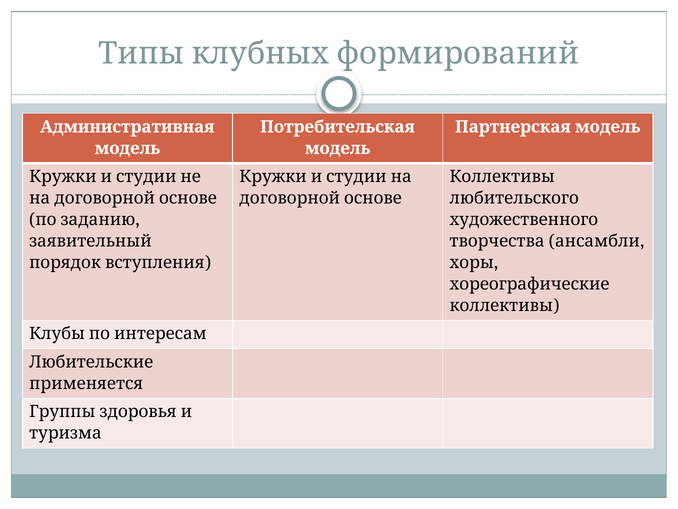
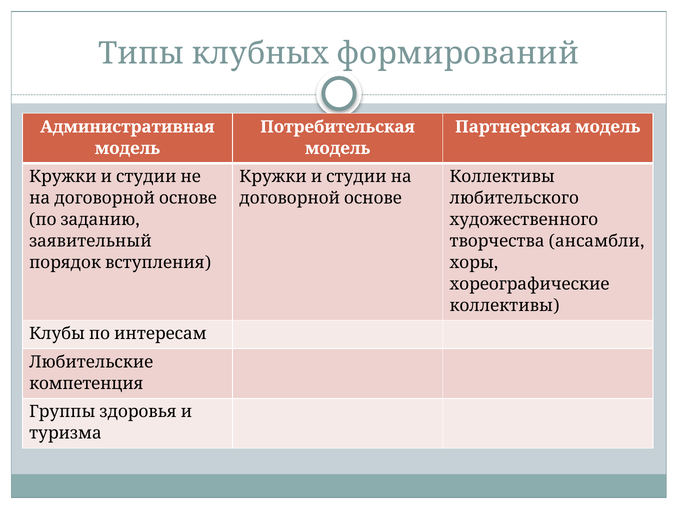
применяется: применяется -> компетенция (86, 383)
